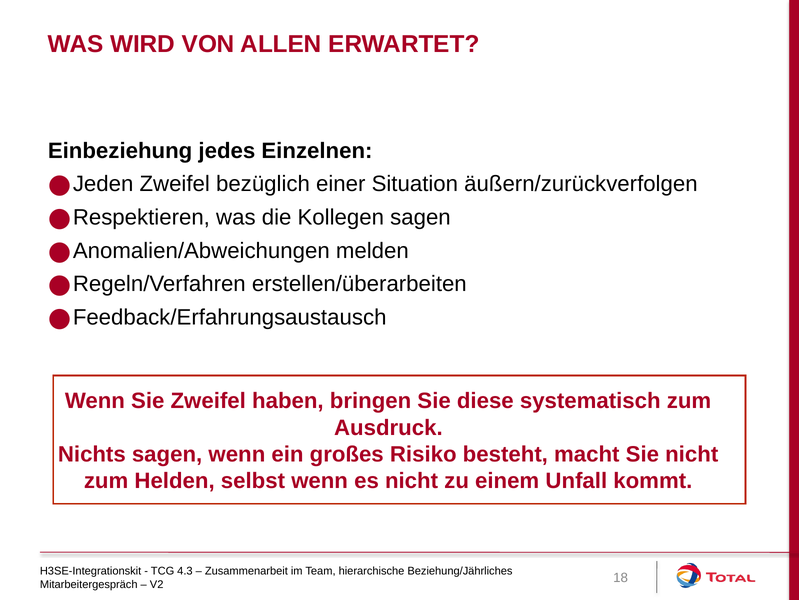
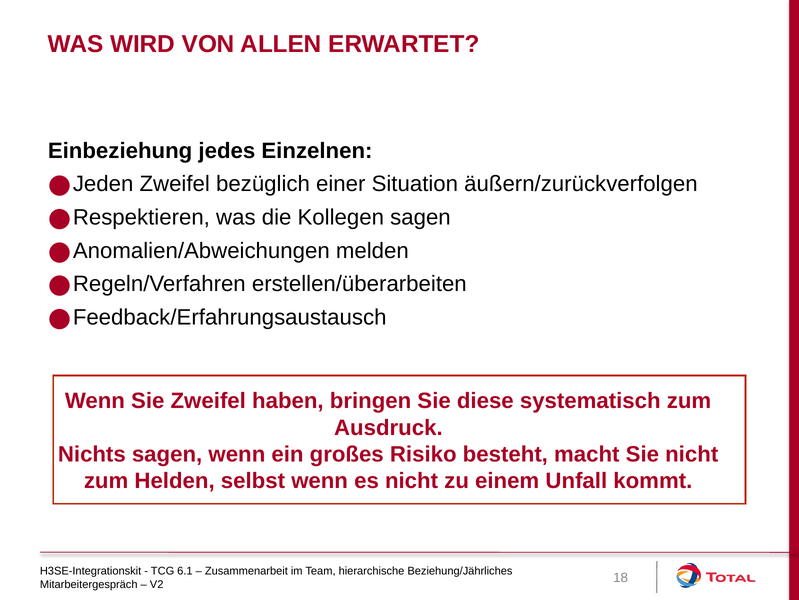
4.3: 4.3 -> 6.1 (185, 570)
